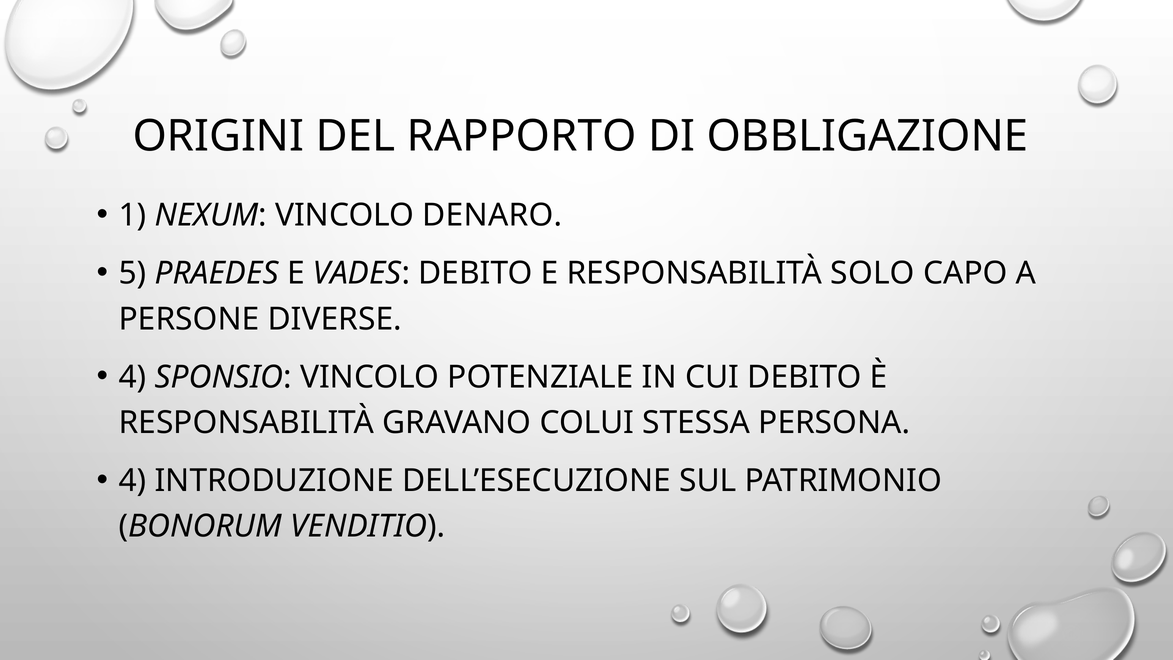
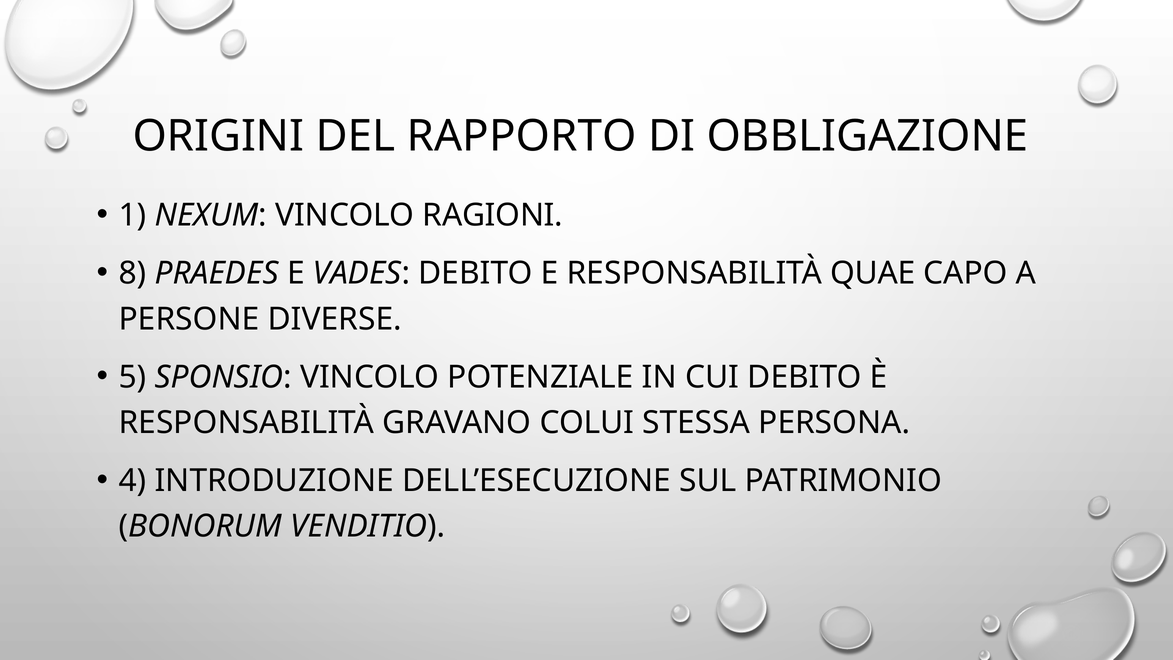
DENARO: DENARO -> RAGIONI (493, 215)
5: 5 -> 8 (133, 273)
SOLO: SOLO -> QUAE (873, 273)
4: 4 -> 5 (133, 377)
